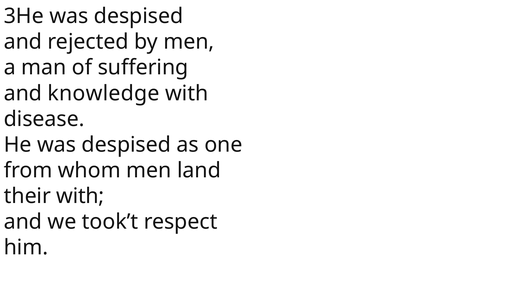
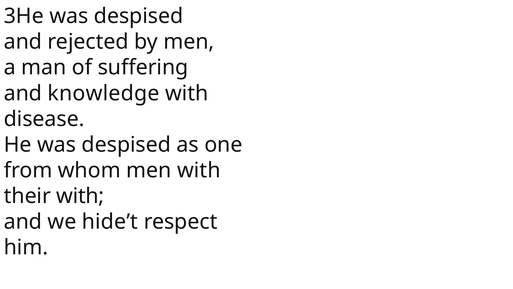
men land: land -> with (199, 170)
took’t: took’t -> hide’t (110, 221)
